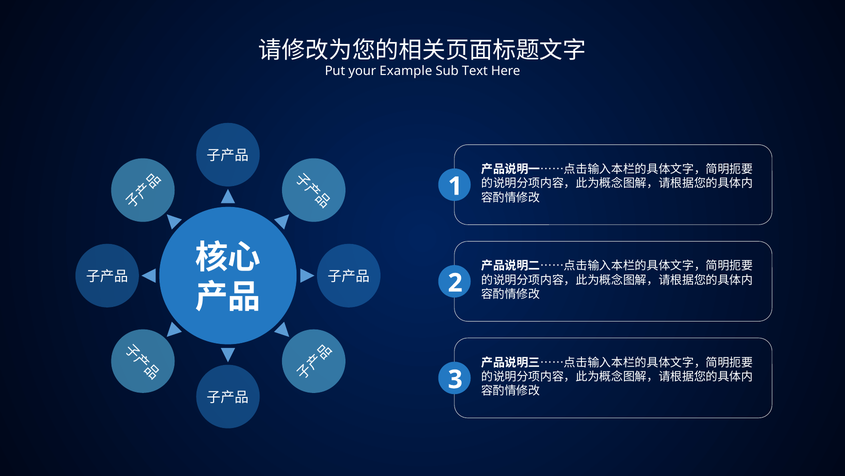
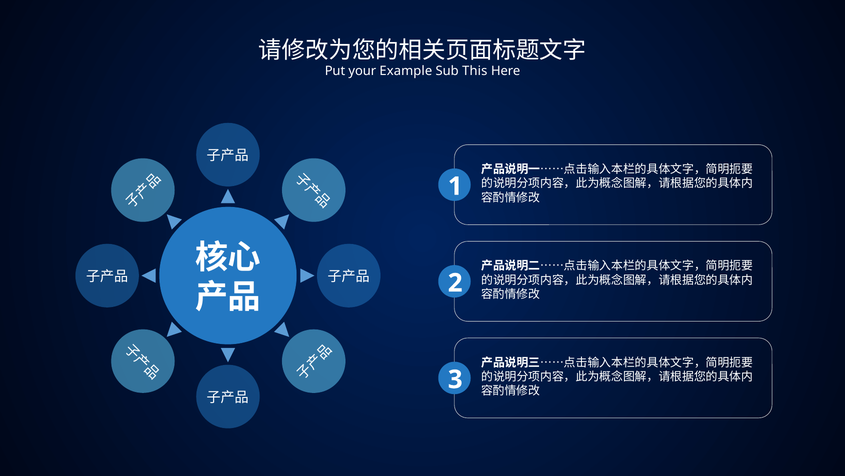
Text: Text -> This (475, 71)
